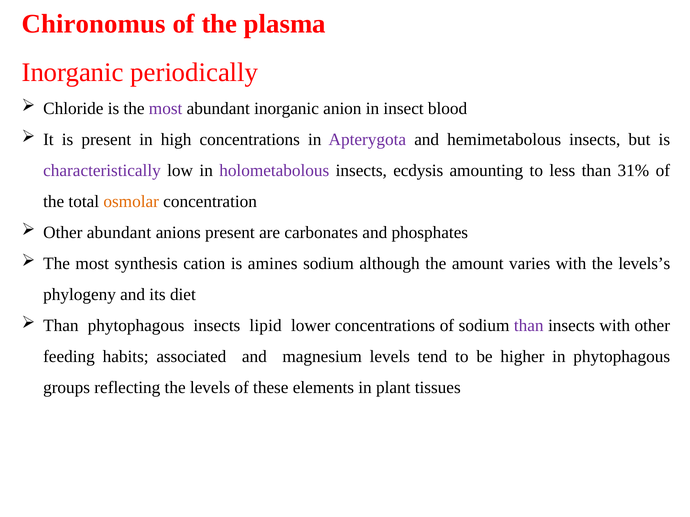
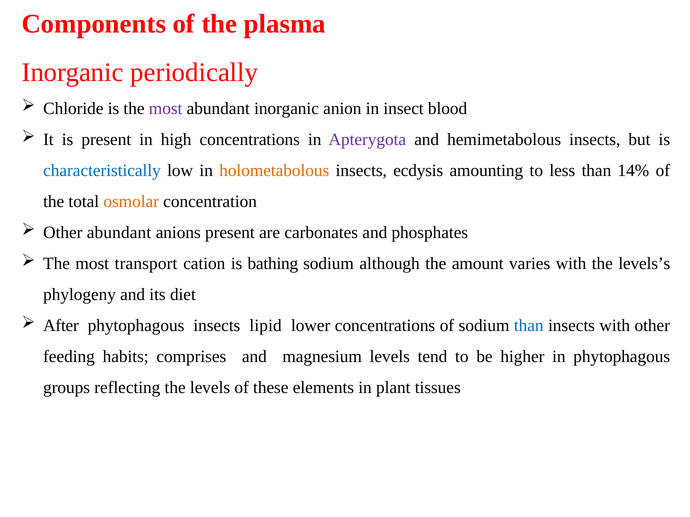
Chironomus: Chironomus -> Components (94, 24)
characteristically colour: purple -> blue (102, 171)
holometabolous colour: purple -> orange (274, 171)
31%: 31% -> 14% (633, 171)
synthesis: synthesis -> transport (146, 264)
amines: amines -> bathing (273, 264)
Than: Than -> After (61, 326)
than colour: purple -> blue (529, 326)
associated: associated -> comprises (191, 357)
